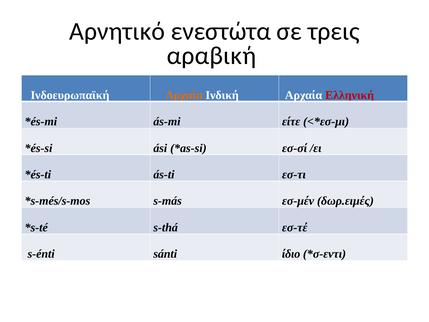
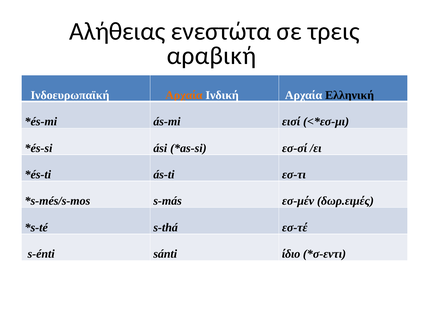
Αρνητικό: Αρνητικό -> Αλήθειας (117, 31)
Ελληνική colour: red -> black (350, 95)
είτε: είτε -> εισί (291, 121)
